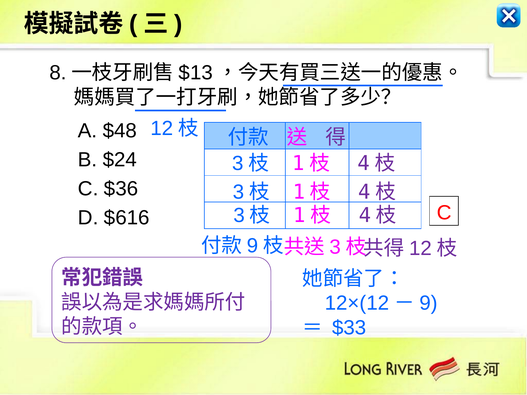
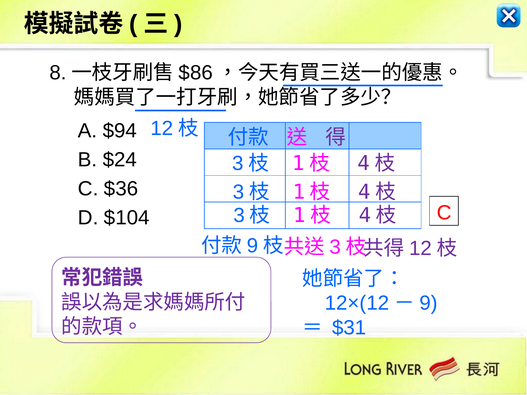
$13: $13 -> $86 (196, 73)
$48: $48 -> $94 (120, 131)
$616: $616 -> $104 (127, 218)
$33: $33 -> $31 (349, 328)
